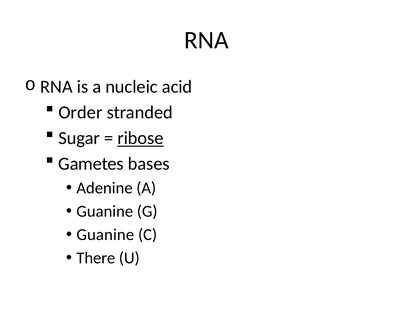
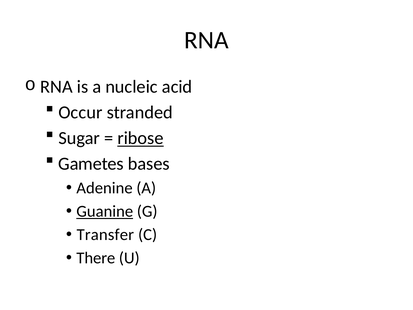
Order: Order -> Occur (80, 112)
Guanine underline: none -> present (105, 211)
Guanine: Guanine -> Transfer (105, 235)
